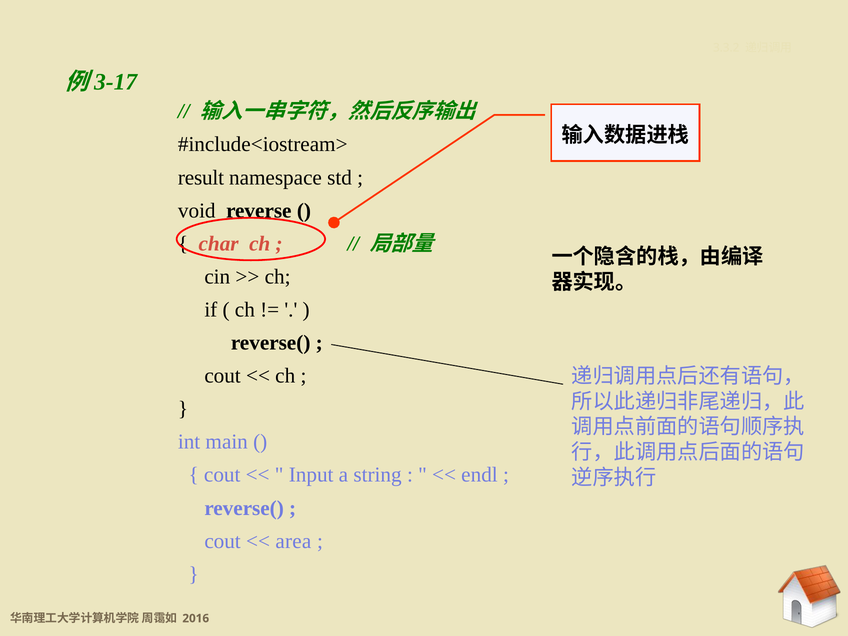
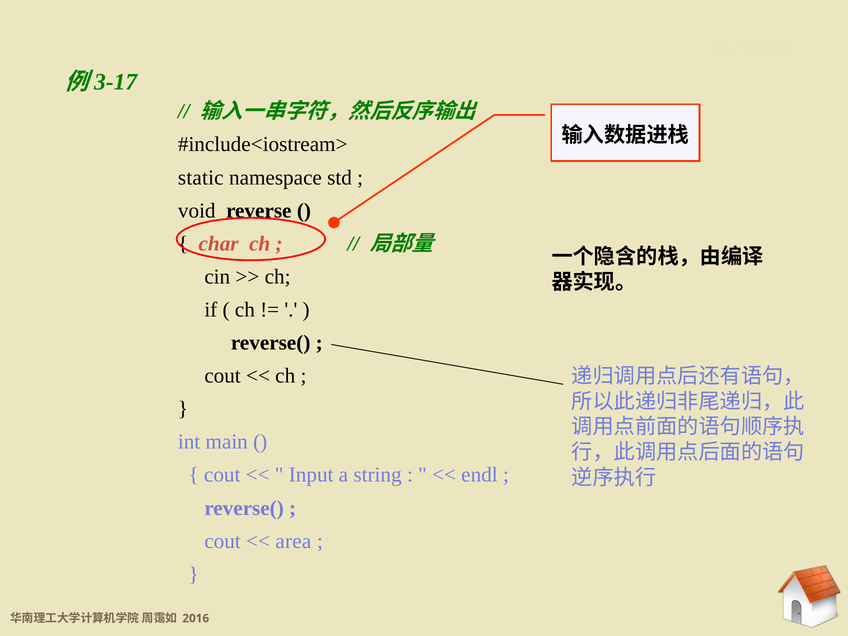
result: result -> static (201, 178)
